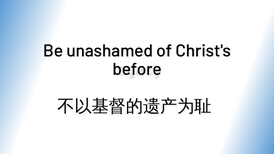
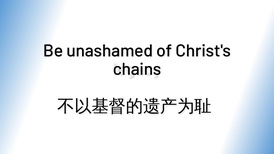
before: before -> chains (137, 69)
